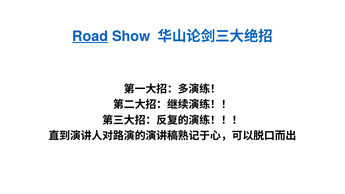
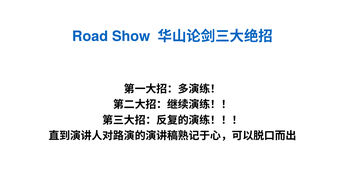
Road underline: present -> none (90, 36)
